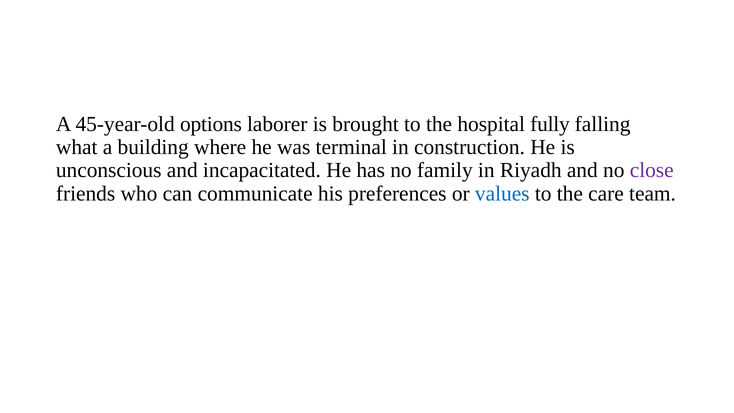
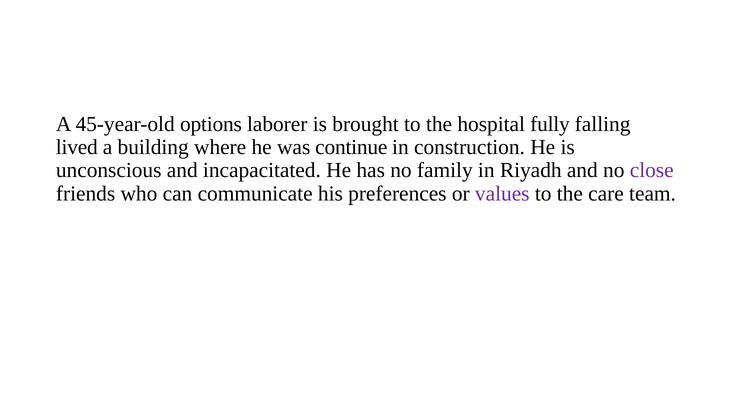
what: what -> lived (77, 147)
terminal: terminal -> continue (351, 147)
values colour: blue -> purple (502, 193)
